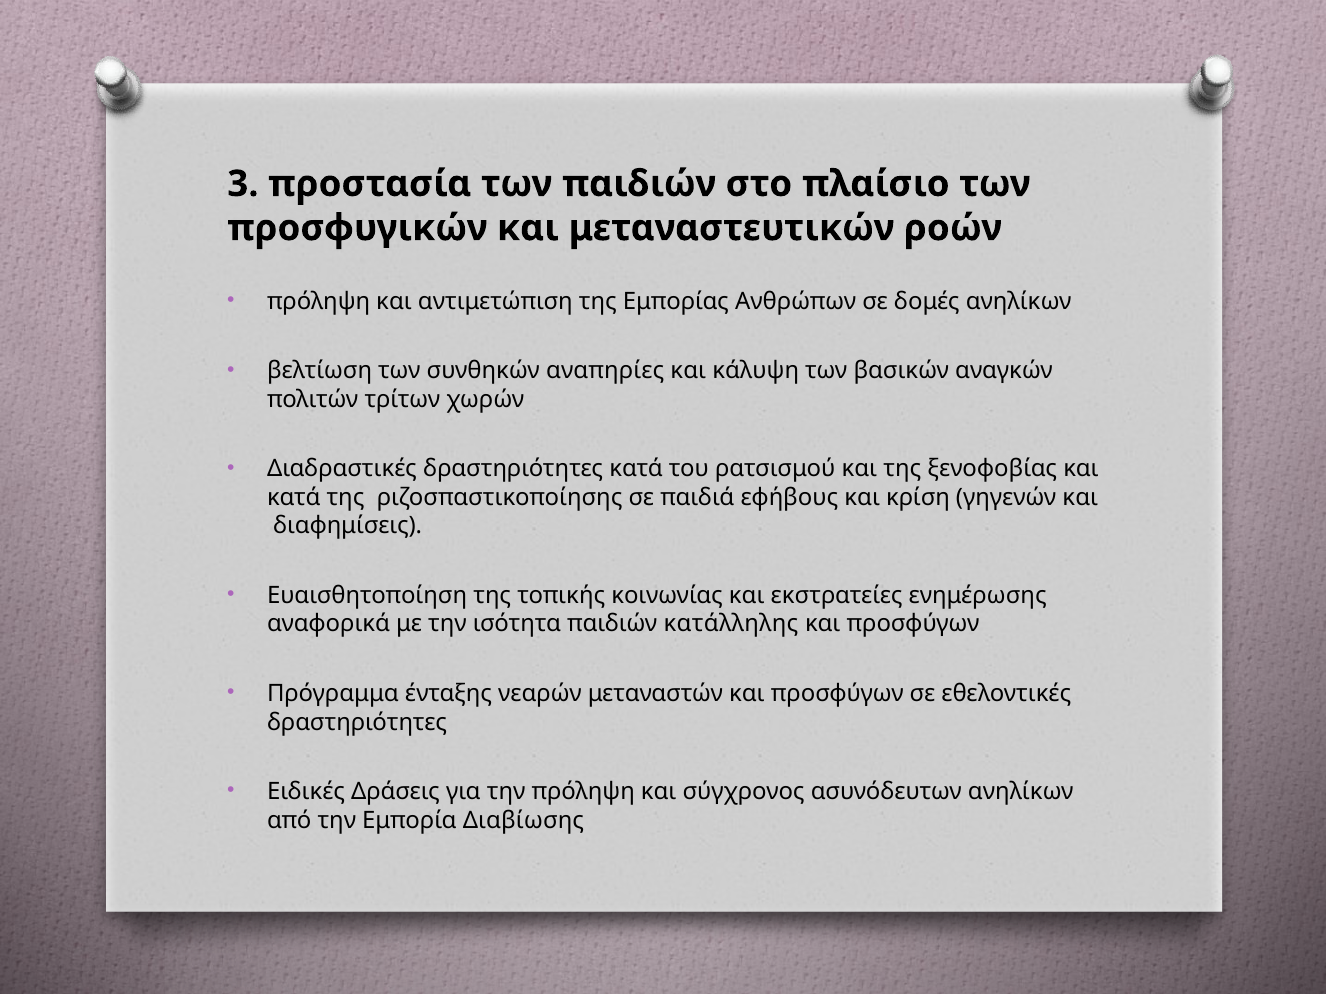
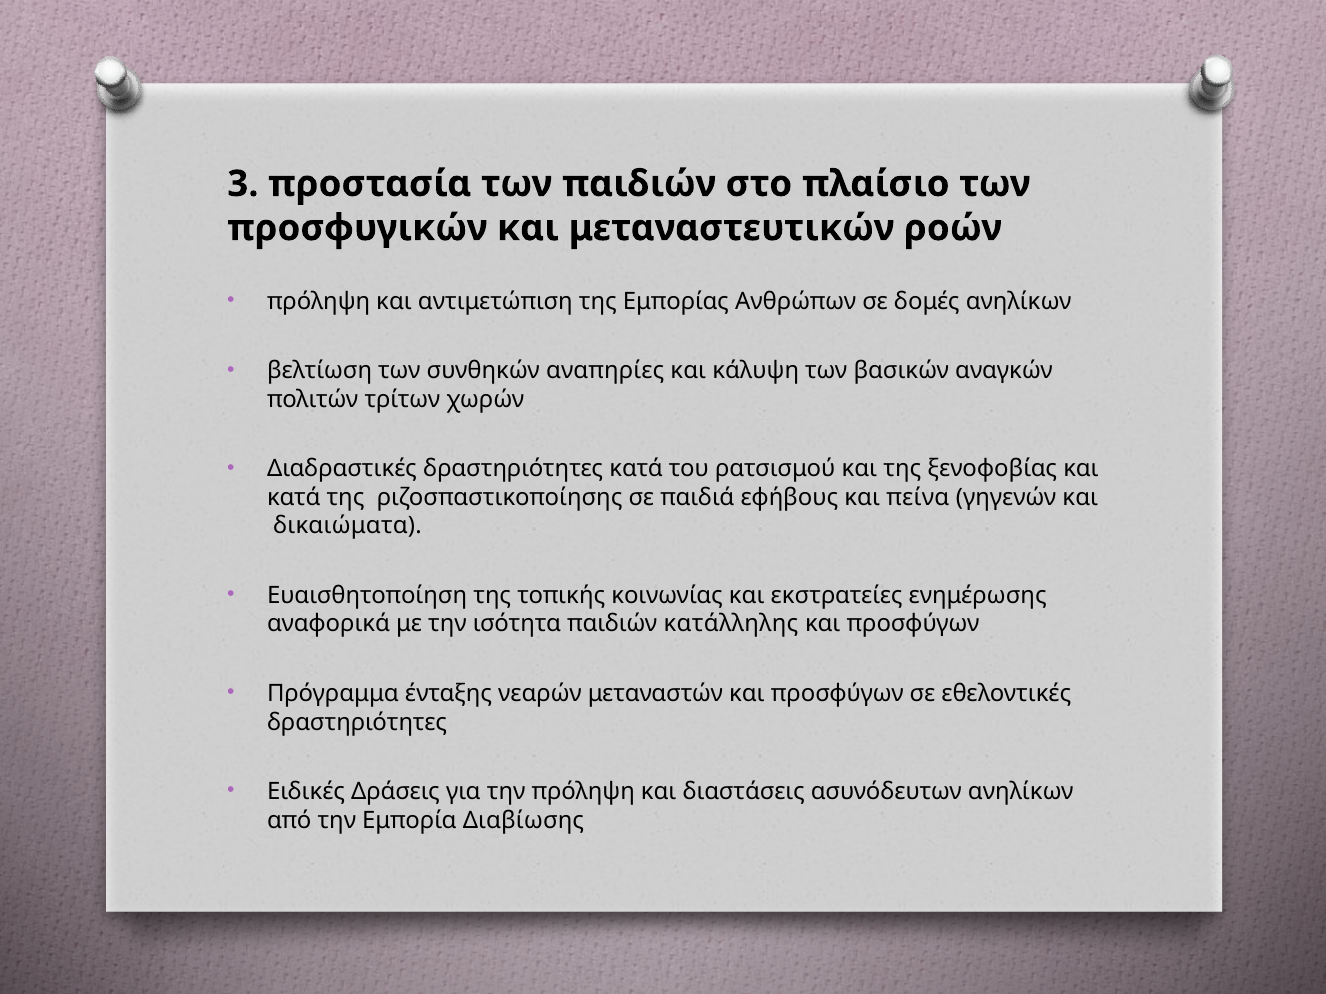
κρίση: κρίση -> πείνα (918, 498)
διαφημίσεις: διαφημίσεις -> δικαιώματα (347, 526)
σύγχρονος: σύγχρονος -> διαστάσεις (744, 792)
